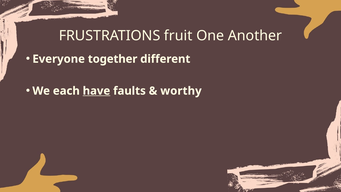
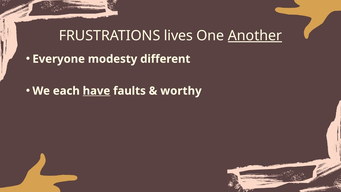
fruit: fruit -> lives (178, 36)
Another underline: none -> present (255, 36)
together: together -> modesty (113, 59)
